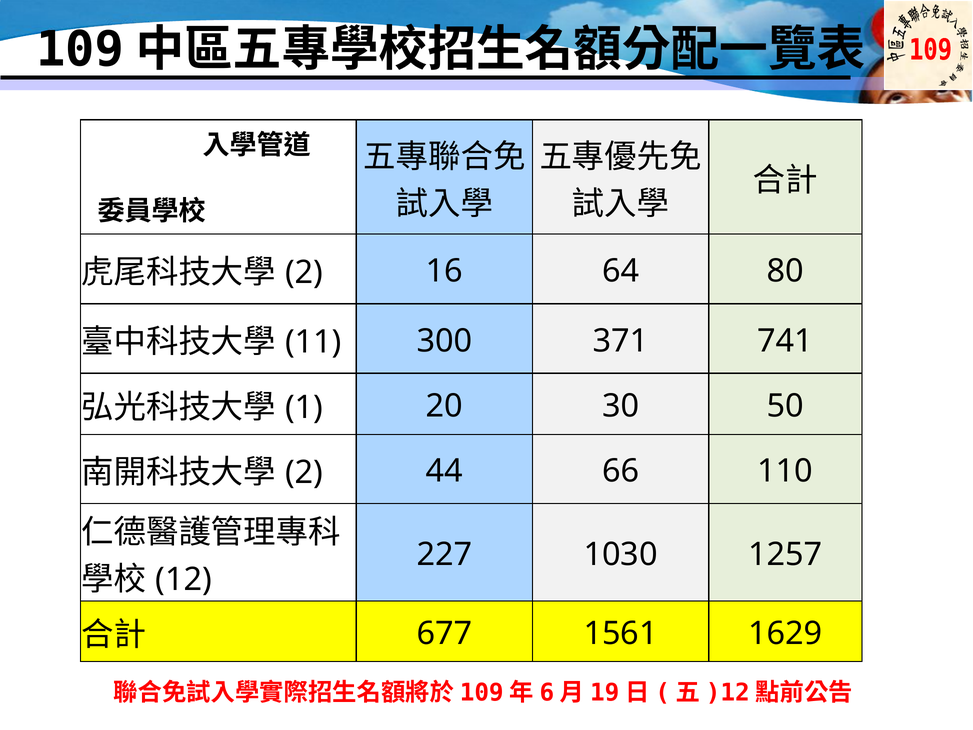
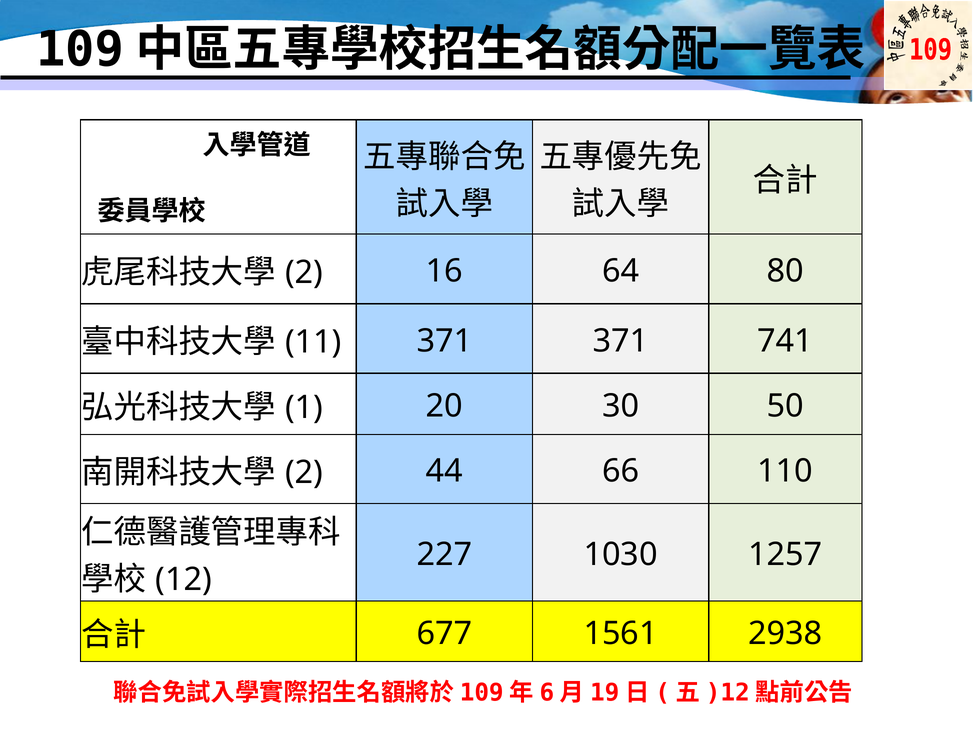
300: 300 -> 371 (444, 341)
1629: 1629 -> 2938 (785, 633)
